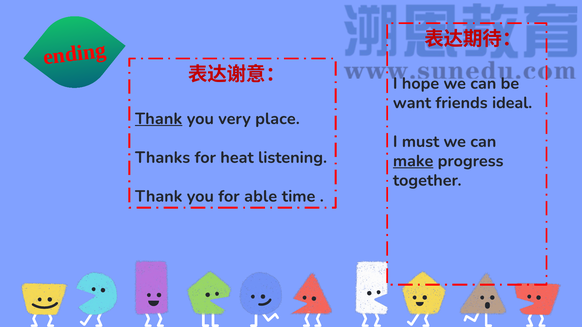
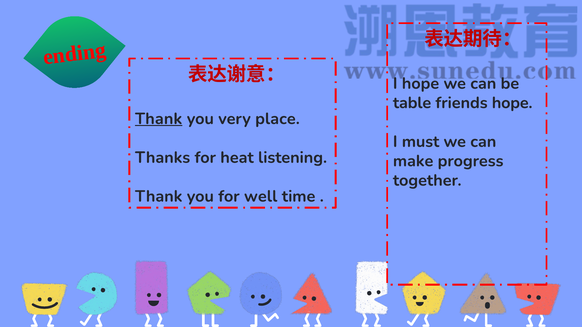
want: want -> table (412, 103)
friends ideal: ideal -> hope (512, 103)
make underline: present -> none (413, 161)
able: able -> well (261, 196)
